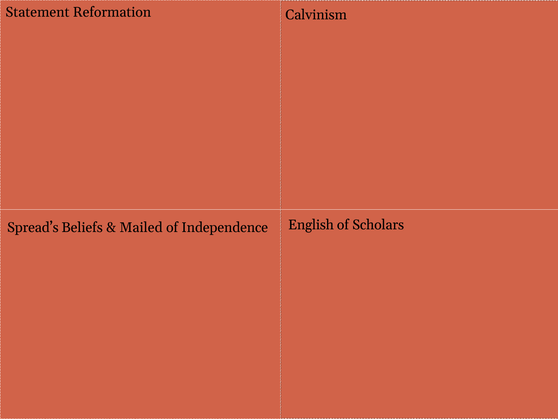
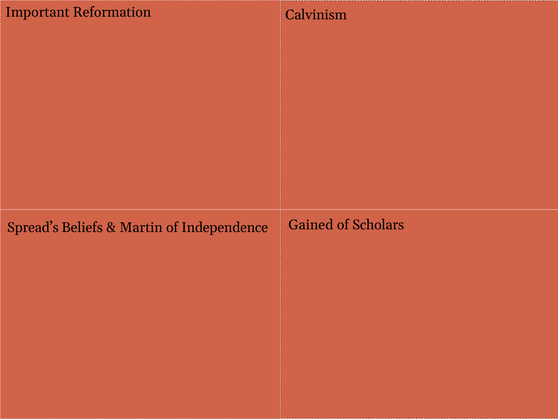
Statement: Statement -> Important (37, 12)
English: English -> Gained (311, 225)
Mailed: Mailed -> Martin (141, 227)
